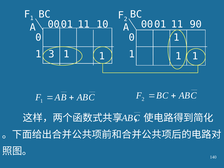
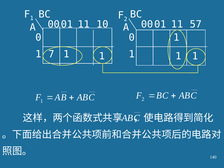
90: 90 -> 57 (196, 24)
3: 3 -> 7 (51, 54)
